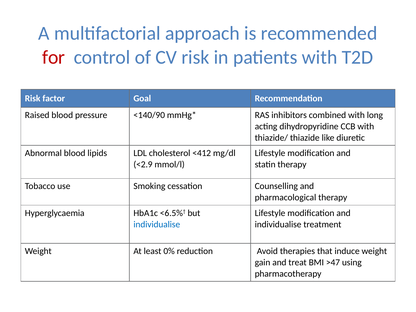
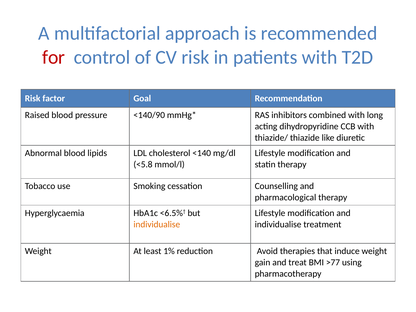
<412: <412 -> <140 (202, 153)
<2.9: <2.9 -> <5.8 (143, 164)
individualise colour: blue -> orange (157, 224)
0%: 0% -> 1% (169, 251)
>47: >47 -> >77 (333, 262)
